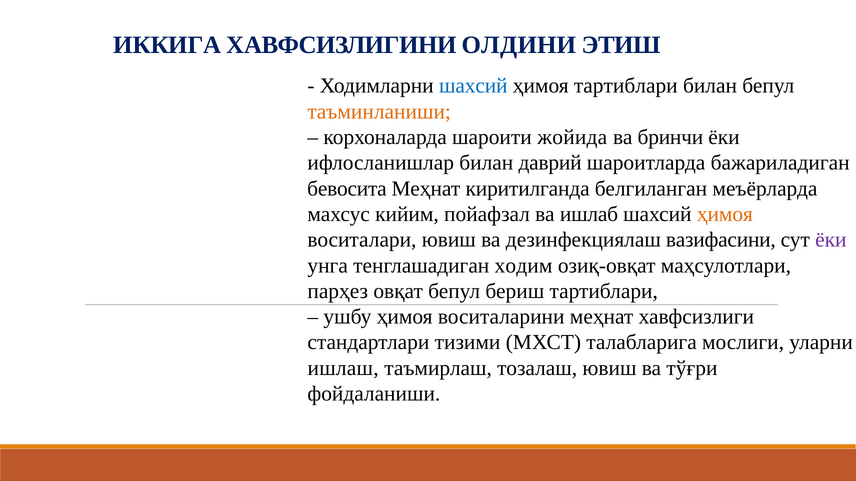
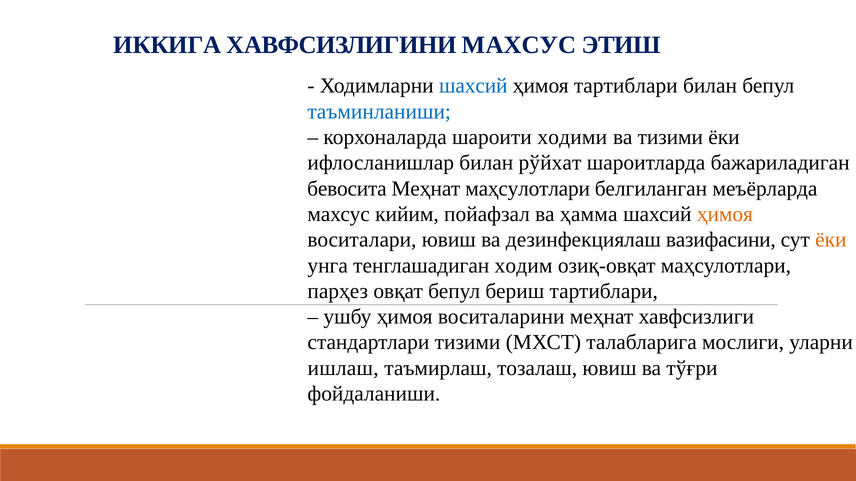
ХАВФСИЗЛИГИНИ ОЛДИНИ: ОЛДИНИ -> МАХСУС (519, 45)
таъминланиши colour: orange -> blue (379, 112)
жойида: жойида -> ходими (572, 137)
ва бринчи: бринчи -> тизими (670, 137)
даврий: даврий -> рўйхат (550, 163)
Меҳнат киритилганда: киритилганда -> маҳсулотлари (528, 189)
ишлаб: ишлаб -> ҳамма (589, 214)
ёки colour: purple -> orange (831, 240)
